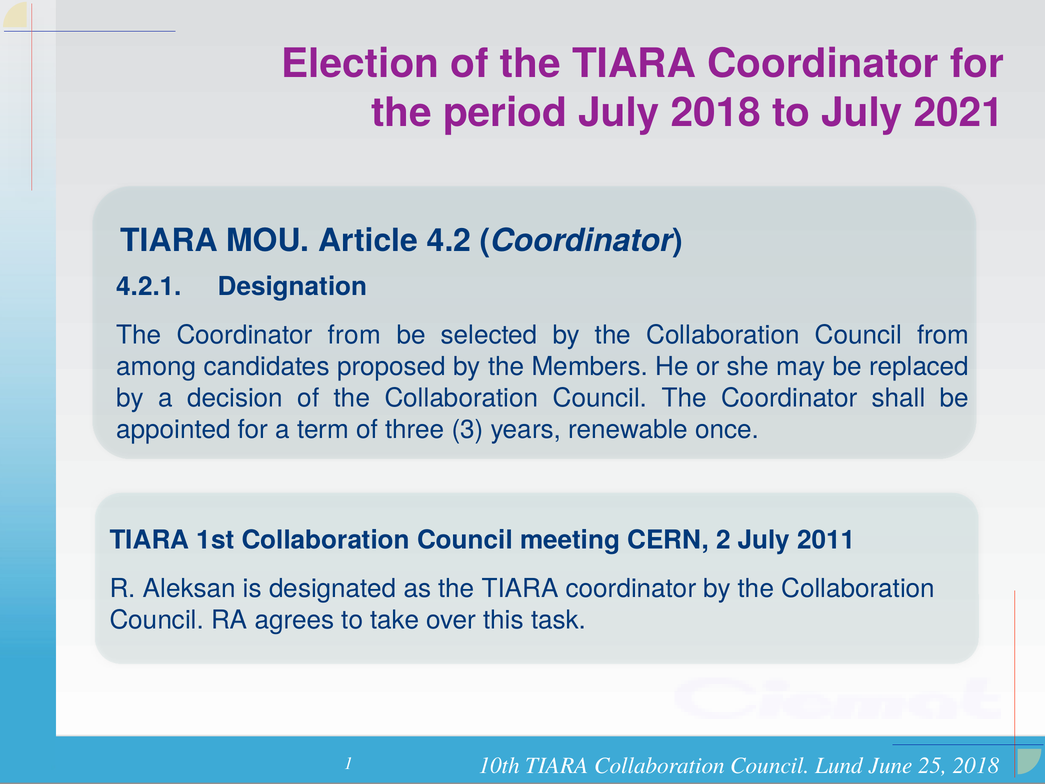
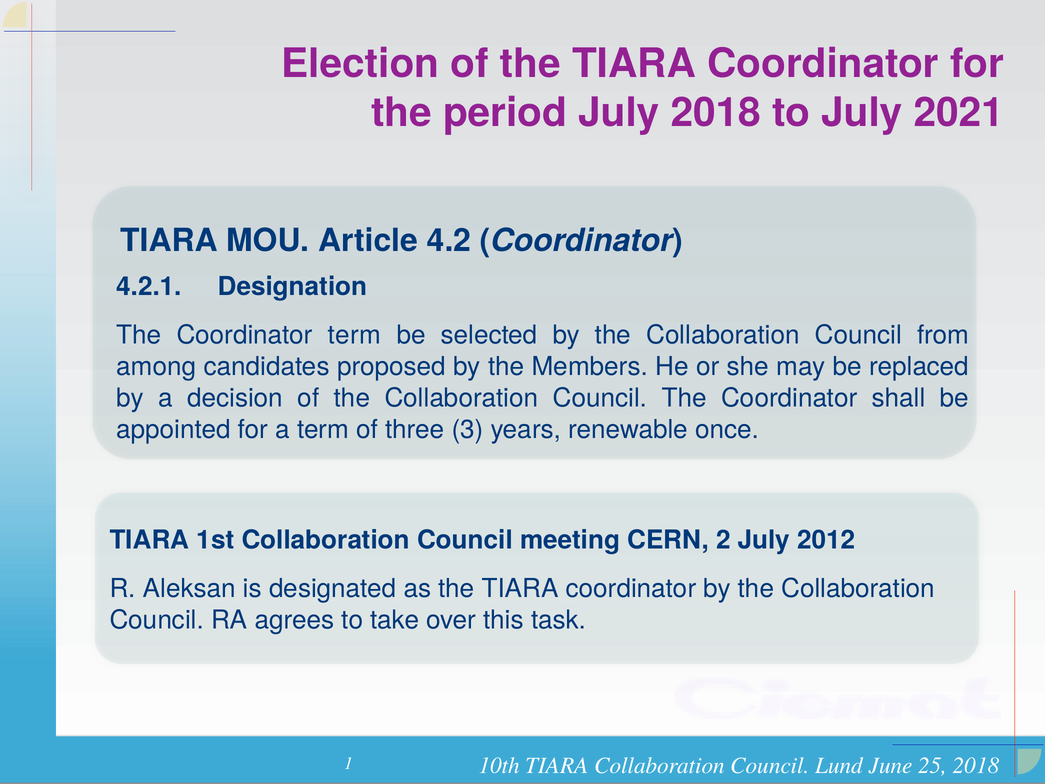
Coordinator from: from -> term (354, 335)
2011: 2011 -> 2012 (826, 540)
